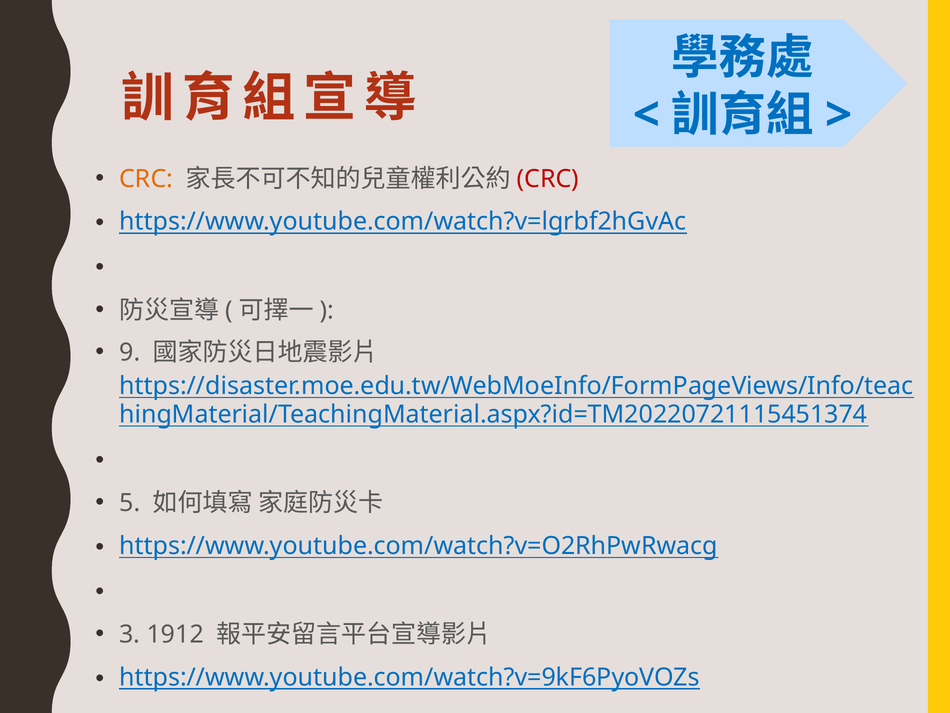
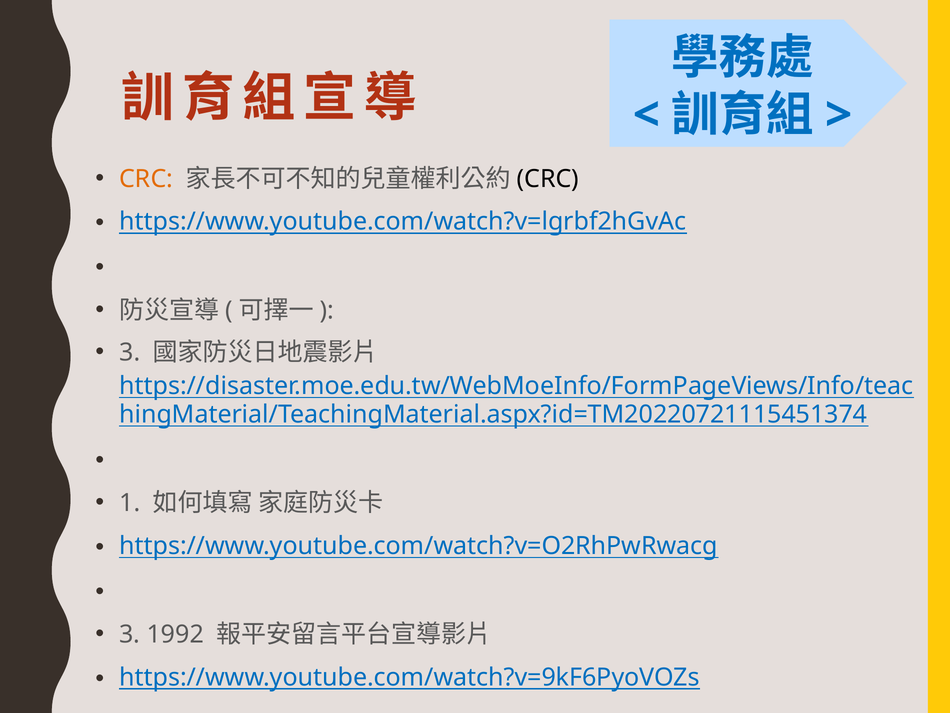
CRC colour: red -> black (548, 179)
9: 9 -> 3 (130, 352)
5: 5 -> 1 (130, 503)
1912: 1912 -> 1992 (175, 634)
